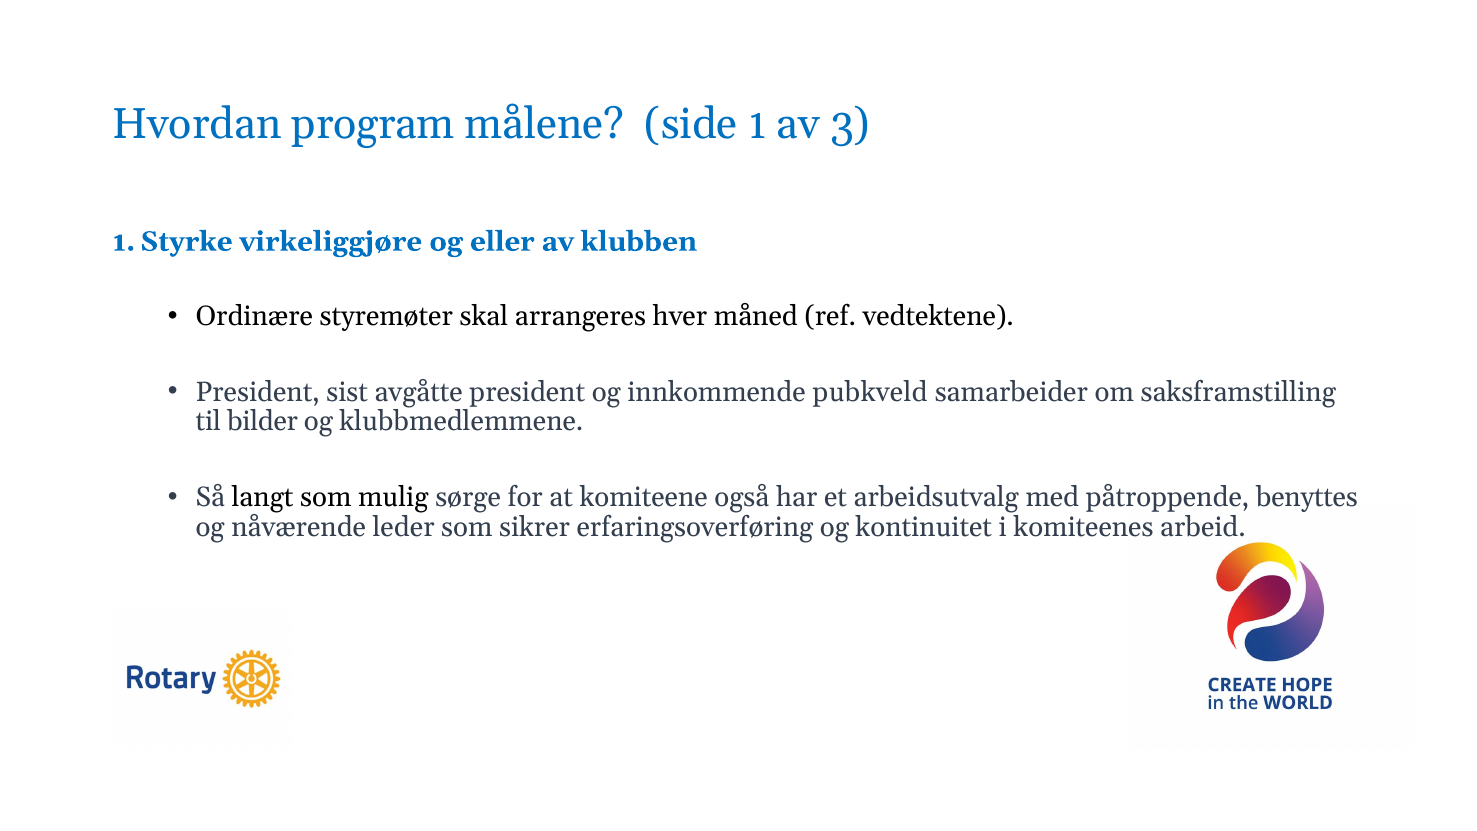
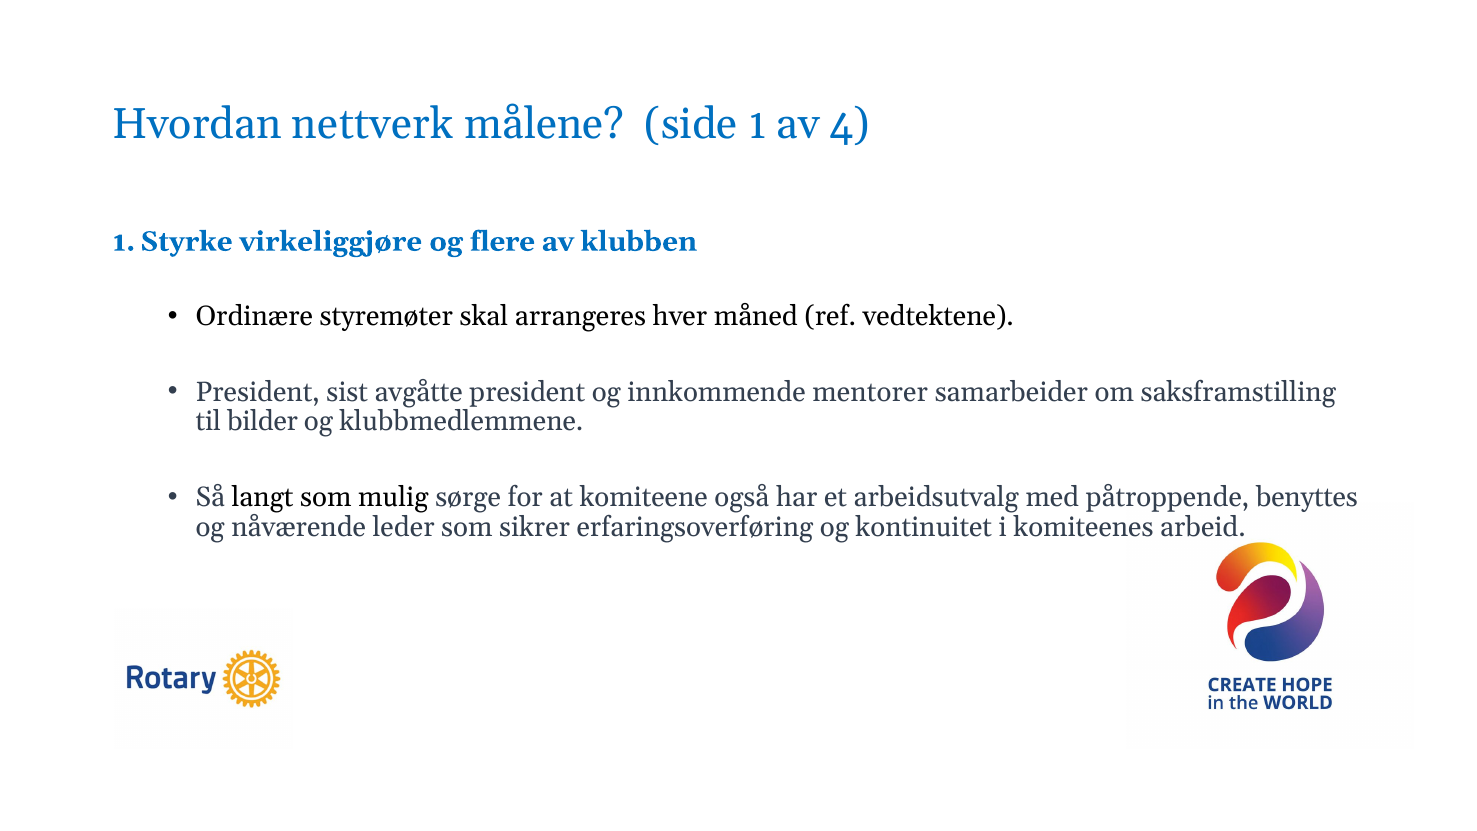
program: program -> nettverk (373, 124)
3: 3 -> 4 (850, 124)
eller: eller -> flere (502, 241)
pubkveld: pubkveld -> mentorer (870, 392)
